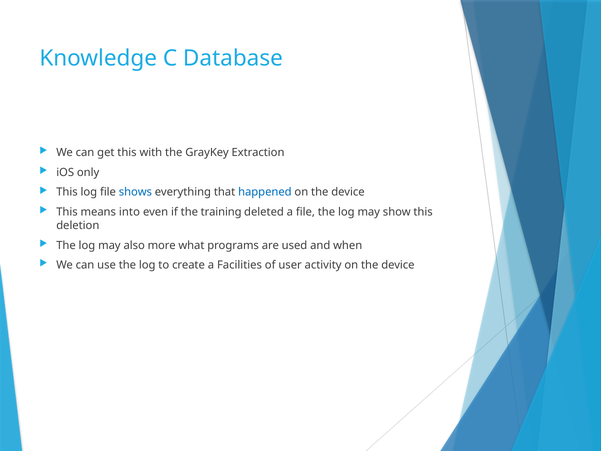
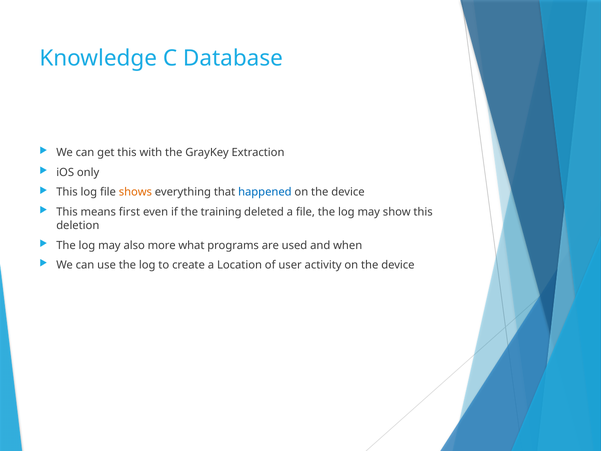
shows colour: blue -> orange (135, 192)
into: into -> first (129, 212)
Facilities: Facilities -> Location (240, 265)
